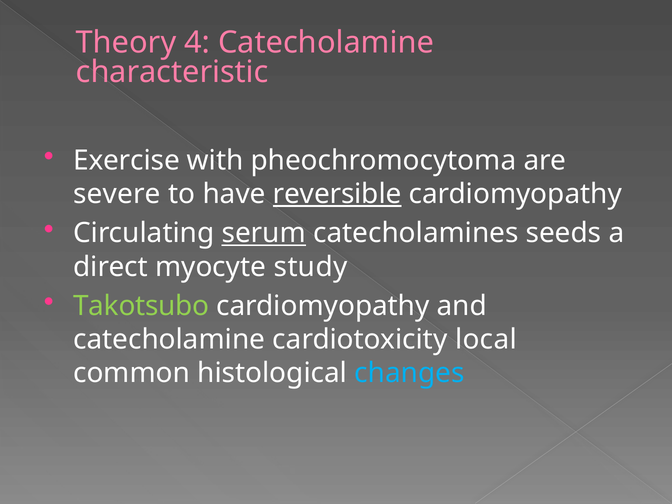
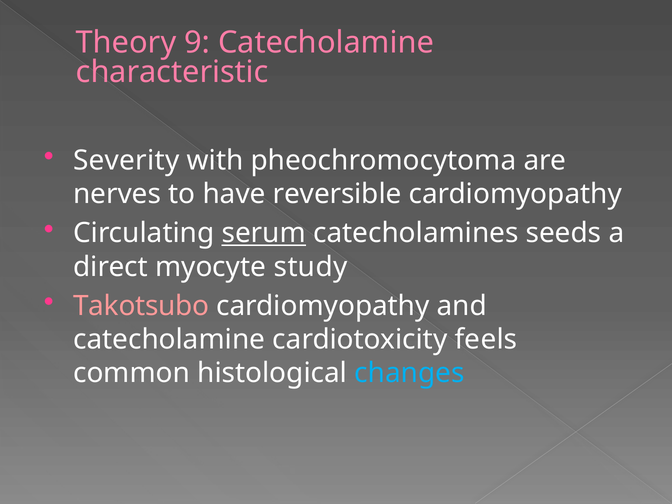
4: 4 -> 9 (197, 42)
Exercise: Exercise -> Severity (126, 160)
severe: severe -> nerves (117, 194)
reversible underline: present -> none (337, 194)
Takotsubo colour: light green -> pink (141, 306)
local: local -> feels (486, 340)
